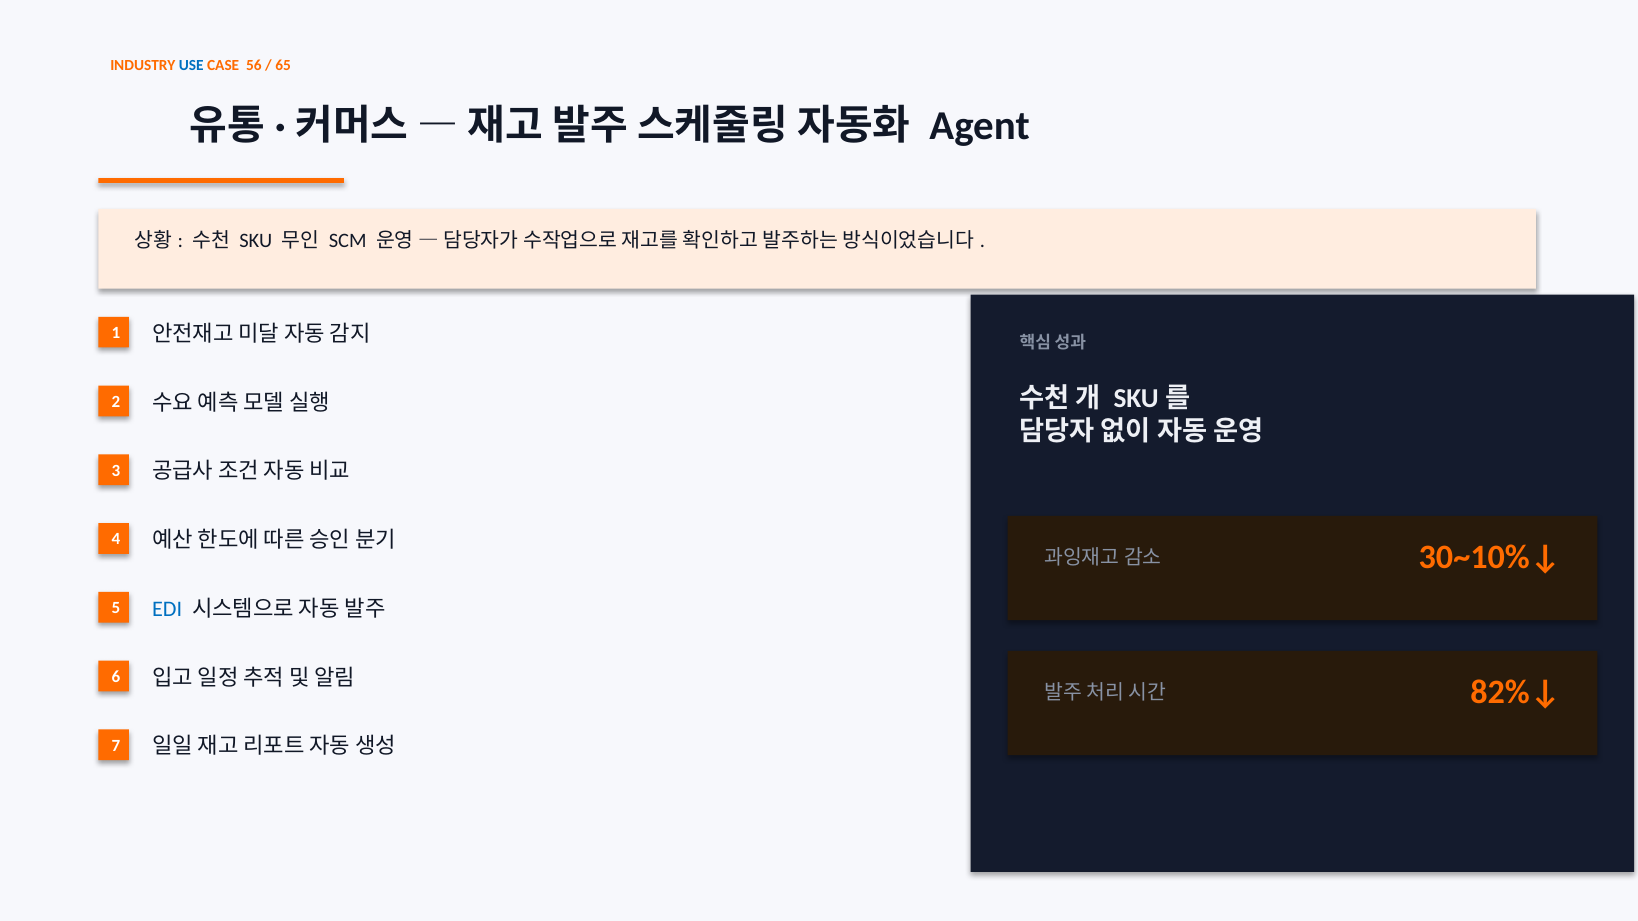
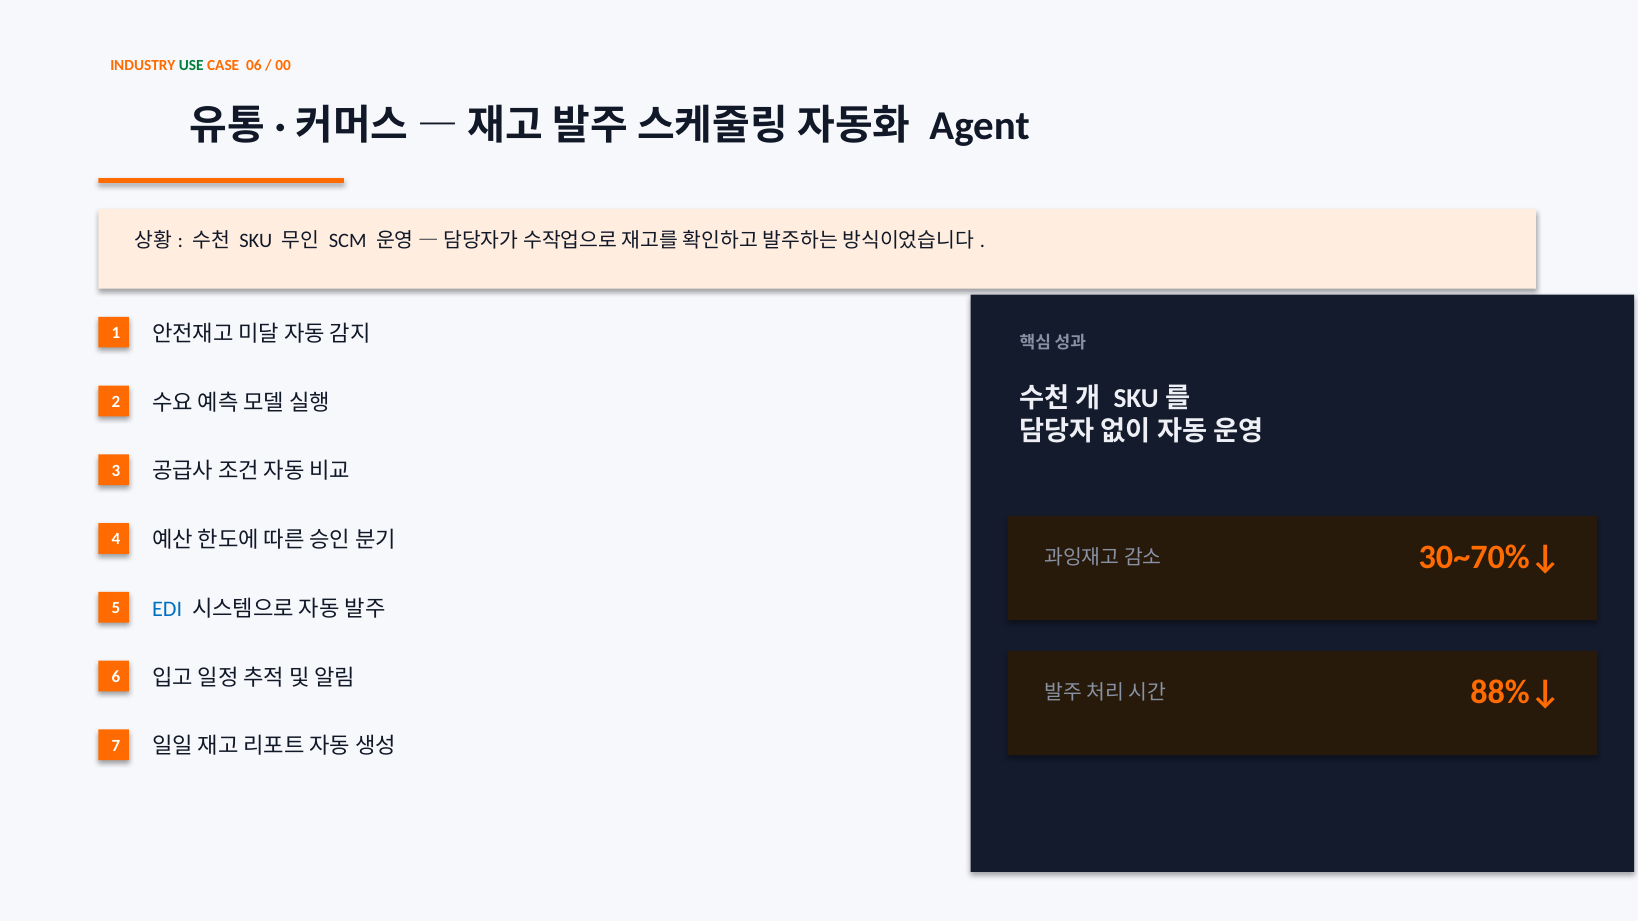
USE colour: blue -> green (191, 65)
56: 56 -> 06 (254, 65)
65: 65 -> 00 (283, 65)
30~10%↓: 30~10%↓ -> 30~70%↓ (1490, 557)
82%↓: 82%↓ -> 88%↓ (1516, 692)
